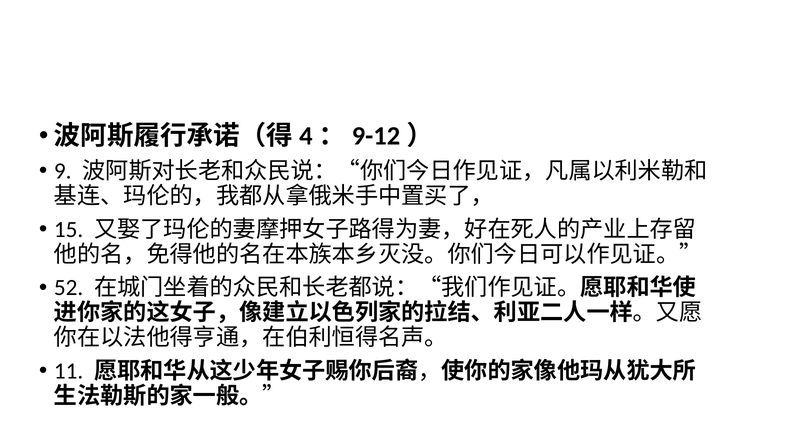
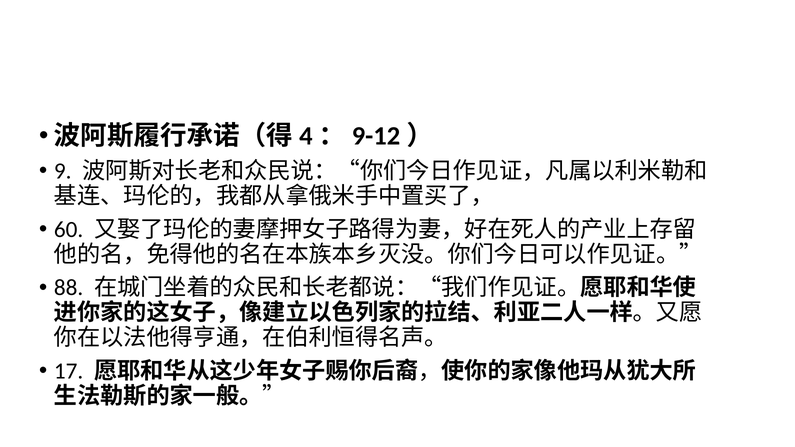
15: 15 -> 60 (69, 230)
52: 52 -> 88 (69, 288)
11: 11 -> 17 (69, 371)
